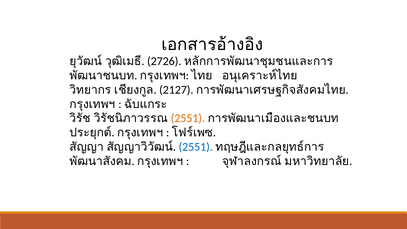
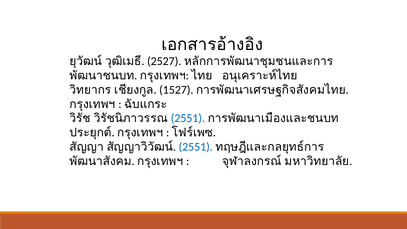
2726: 2726 -> 2527 (164, 61)
2127: 2127 -> 1527 (176, 90)
2551 colour: orange -> blue (188, 118)
